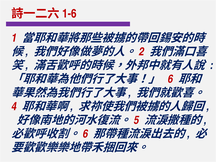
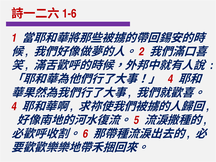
6: 6 -> 4 (170, 79)
